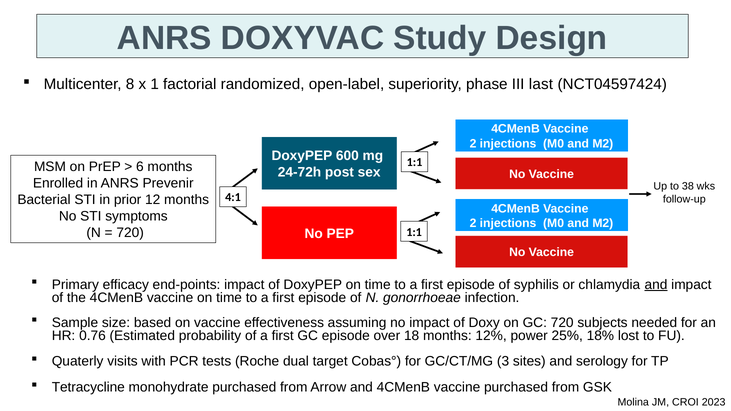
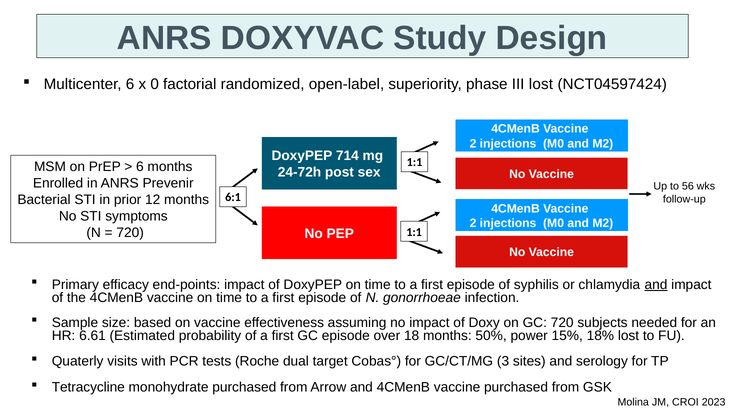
Multicenter 8: 8 -> 6 (130, 84)
1: 1 -> 0 (155, 84)
III last: last -> lost (541, 84)
600: 600 -> 714 (347, 156)
38: 38 -> 56 (688, 186)
4:1: 4:1 -> 6:1 (233, 198)
0.76: 0.76 -> 6.61 (92, 336)
12%: 12% -> 50% (491, 336)
25%: 25% -> 15% (567, 336)
